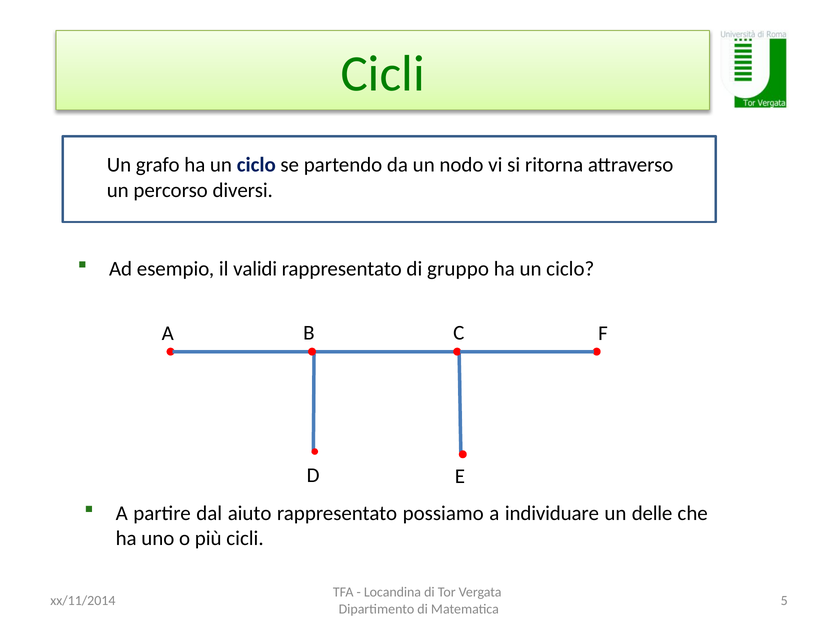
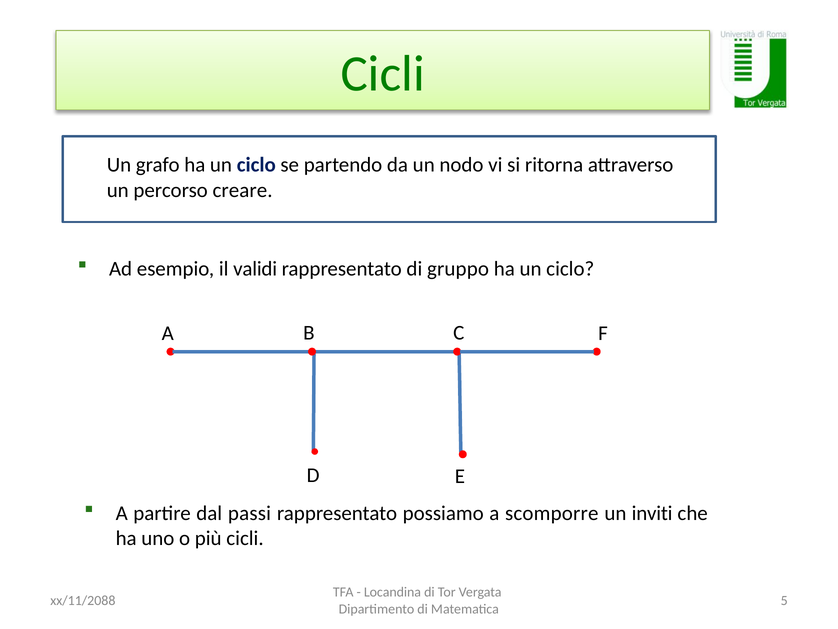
diversi: diversi -> creare (243, 190)
aiuto: aiuto -> passi (249, 513)
individuare: individuare -> scomporre (552, 513)
delle: delle -> inviti (652, 513)
xx/11/2014: xx/11/2014 -> xx/11/2088 (83, 600)
